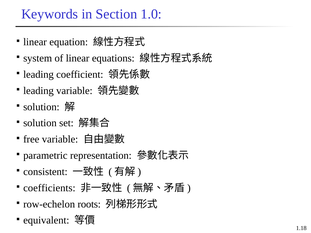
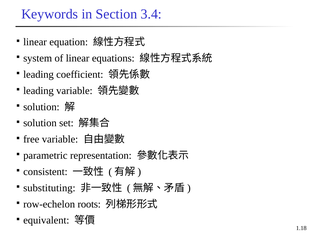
1.0: 1.0 -> 3.4 (151, 14)
coefficients: coefficients -> substituting (49, 188)
